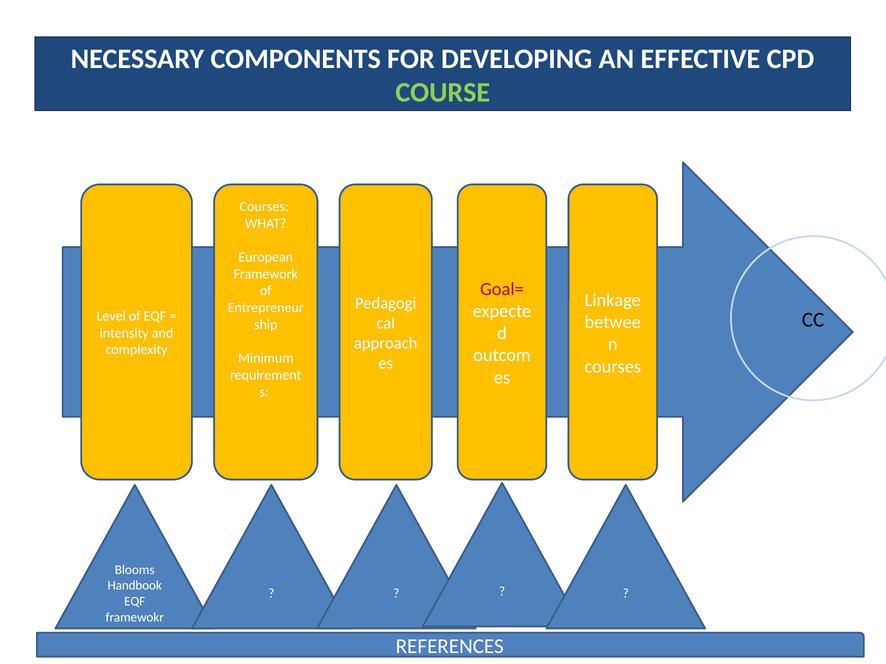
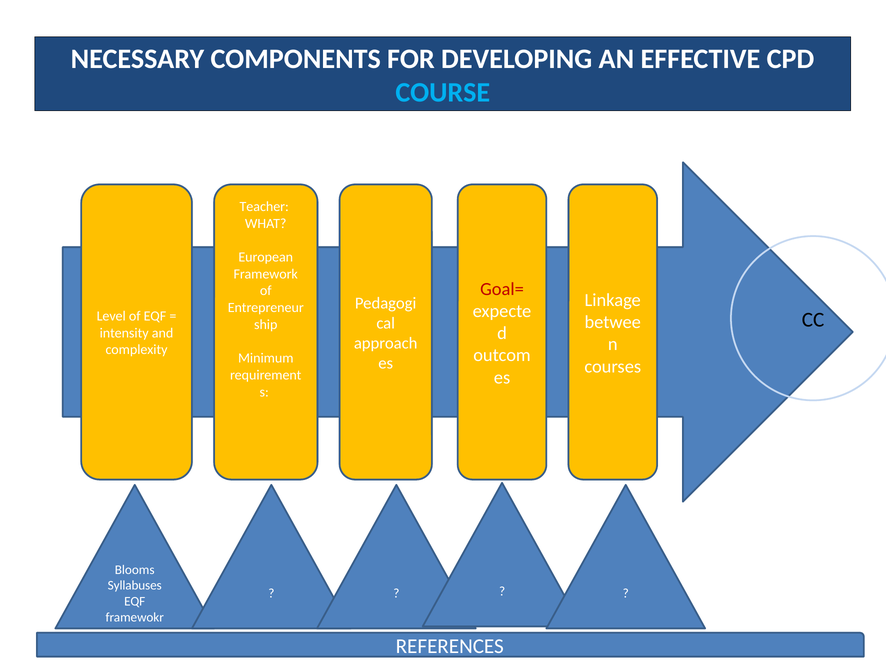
COURSE colour: light green -> light blue (443, 93)
Courses: Courses -> Teacher (264, 207)
Handbook: Handbook -> Syllabuses (135, 586)
